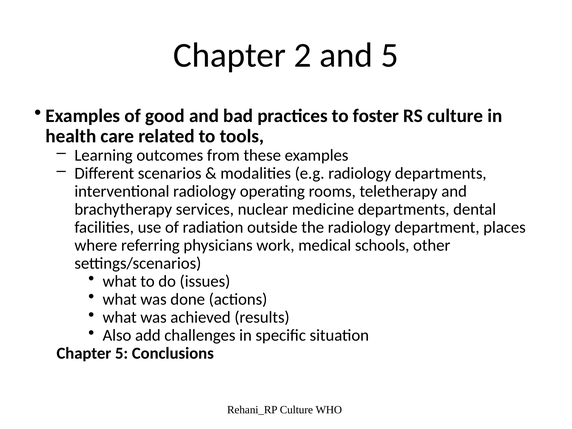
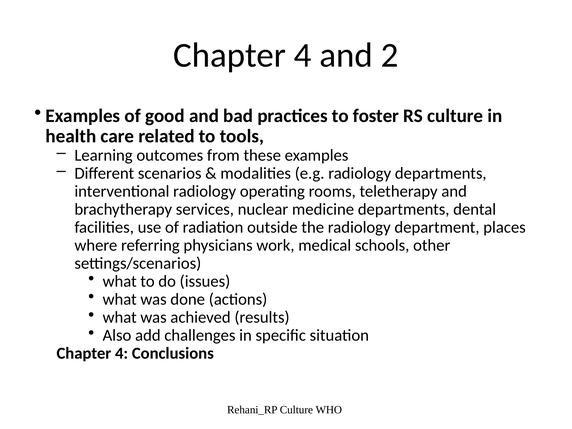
2: 2 -> 4 (303, 55)
and 5: 5 -> 2 (390, 55)
5: 5 -> 4 (122, 353)
